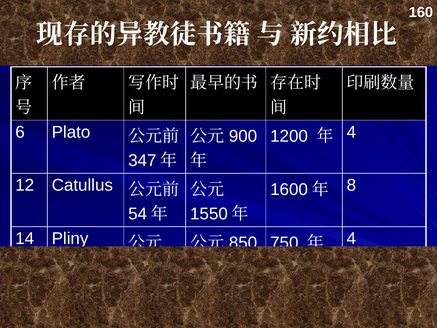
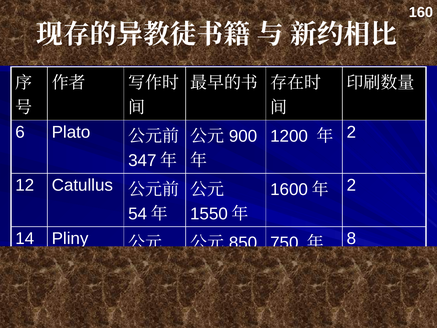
4: 4 -> 2 (351, 132)
8: 8 -> 2 (351, 185)
4: 4 -> 8 (351, 238)
